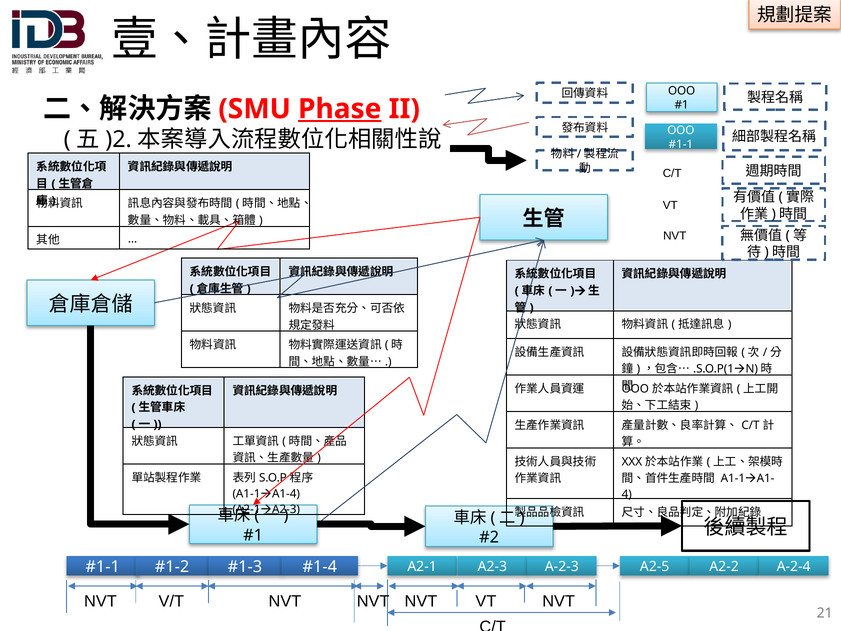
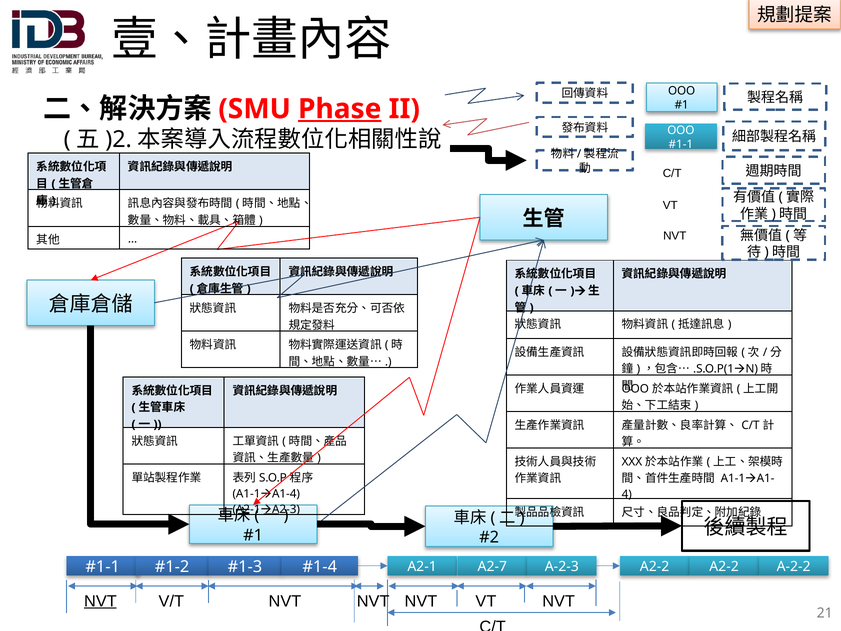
A2-3: A2-3 -> A2-7 (492, 567)
A-2-3 A2-5: A2-5 -> A2-2 (655, 567)
A-2-4: A-2-4 -> A-2-2 (794, 567)
NVT underline: none -> present (100, 601)
